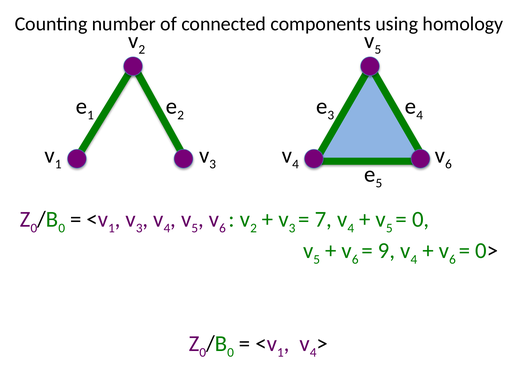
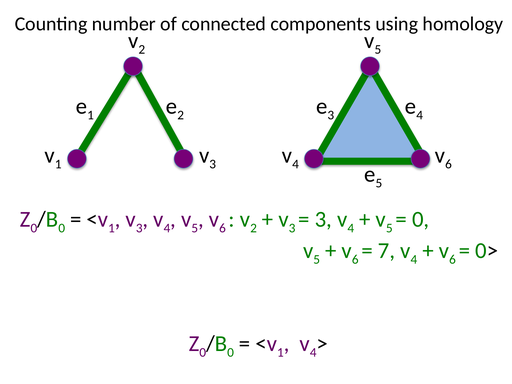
7: 7 -> 3 (323, 219)
9: 9 -> 7 (386, 251)
